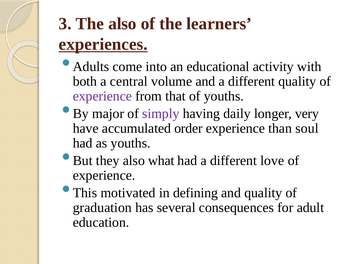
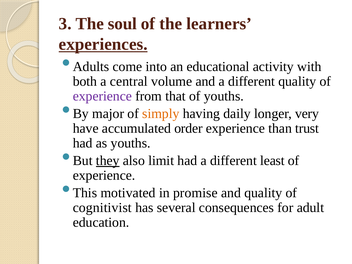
The also: also -> soul (122, 24)
simply colour: purple -> orange (161, 114)
soul: soul -> trust (307, 128)
they underline: none -> present (108, 161)
what: what -> limit (161, 161)
love: love -> least (272, 161)
defining: defining -> promise (195, 193)
graduation: graduation -> cognitivist (102, 208)
